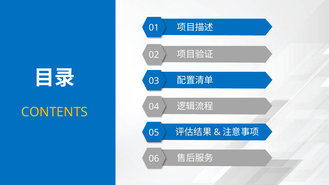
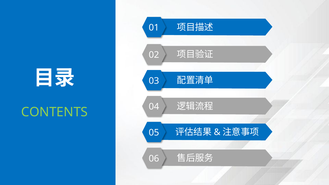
CONTENTS colour: yellow -> light green (54, 112)
